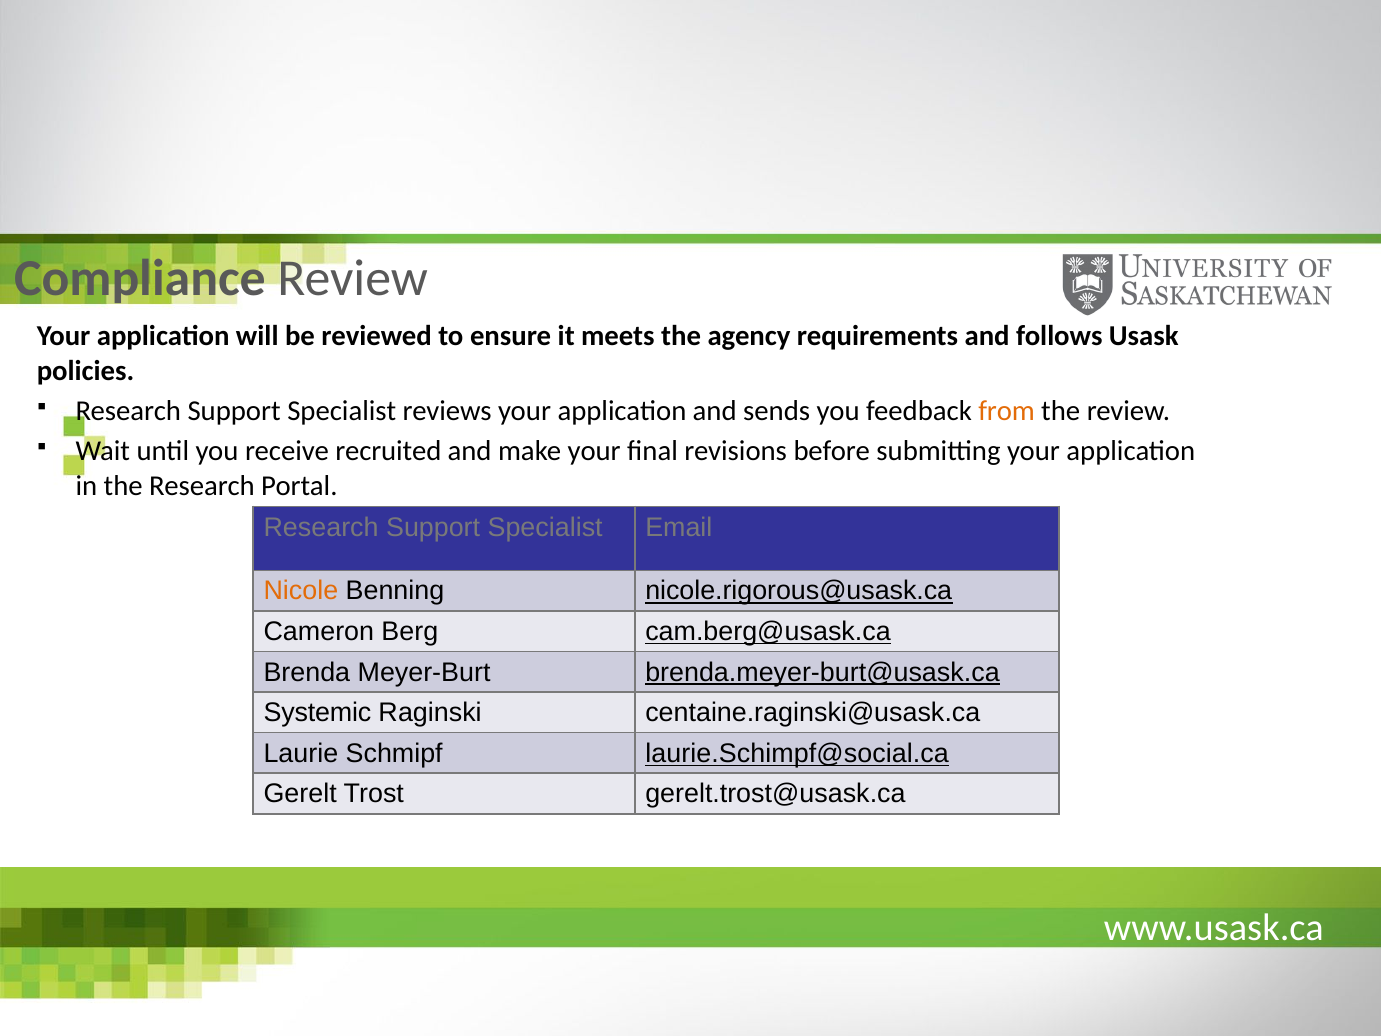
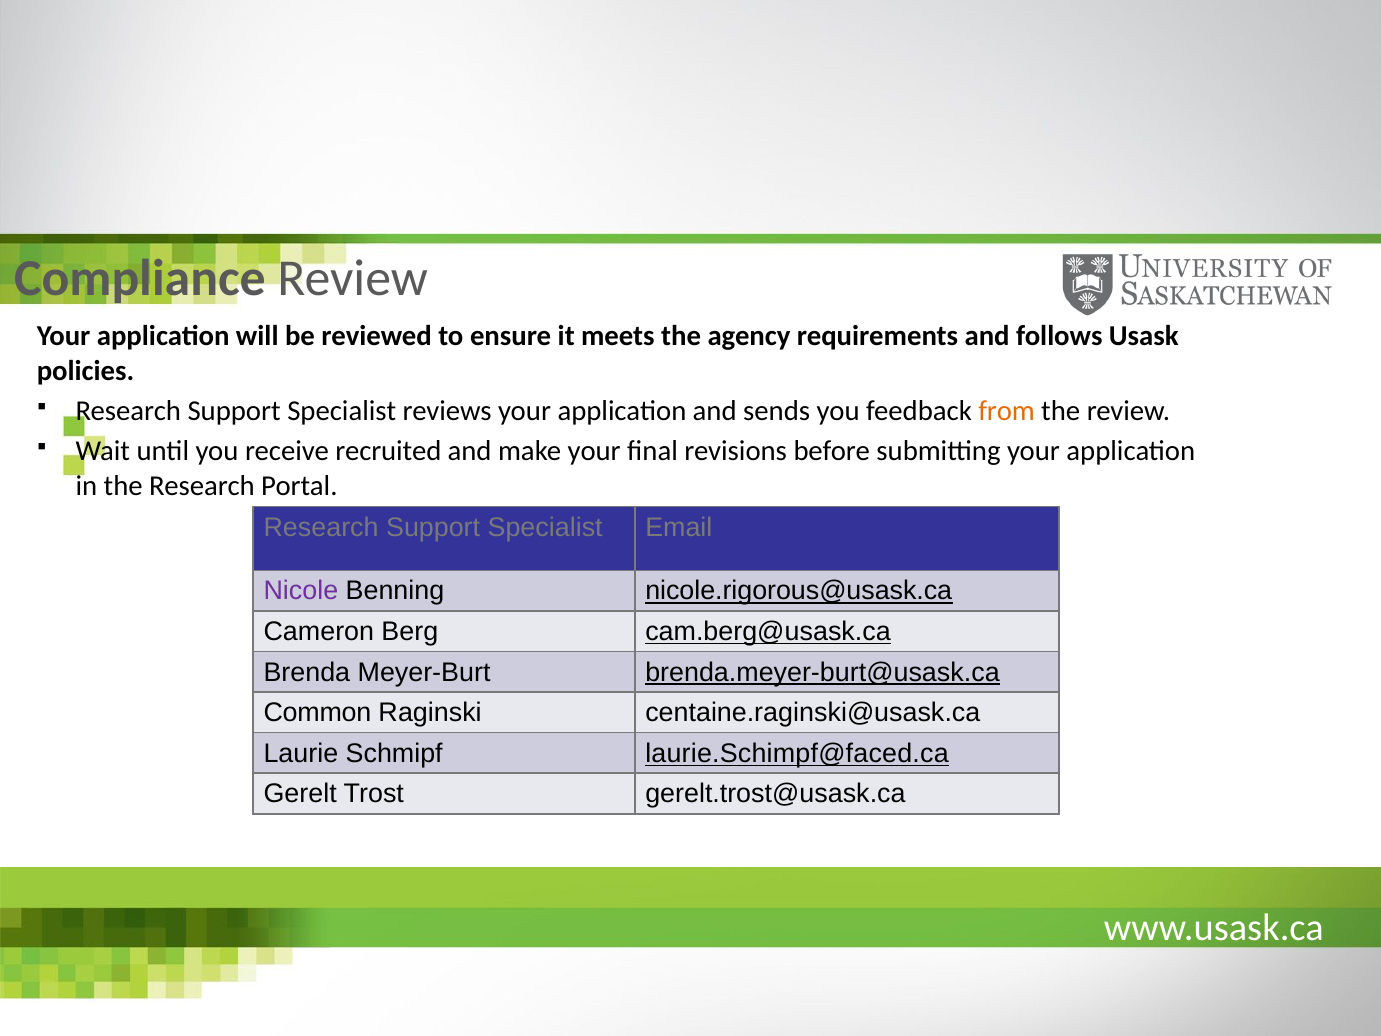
Nicole colour: orange -> purple (301, 591)
Systemic: Systemic -> Common (317, 713)
laurie.Schimpf@social.ca: laurie.Schimpf@social.ca -> laurie.Schimpf@faced.ca (797, 753)
